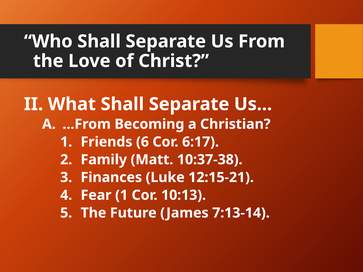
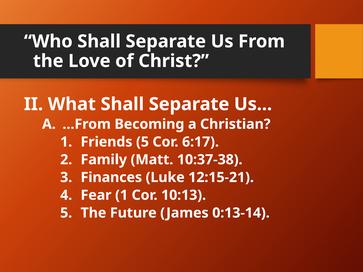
Friends 6: 6 -> 5 (142, 142)
7:13-14: 7:13-14 -> 0:13-14 (241, 213)
